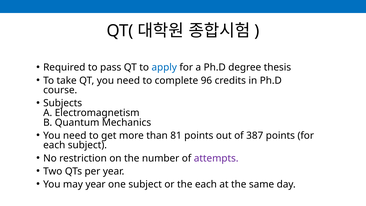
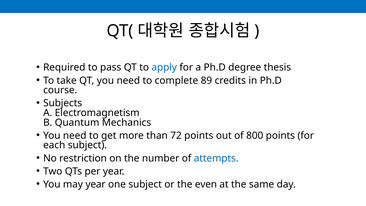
96: 96 -> 89 (206, 80)
81: 81 -> 72 (176, 135)
387: 387 -> 800 (255, 135)
attempts colour: purple -> blue (216, 158)
the each: each -> even (206, 184)
